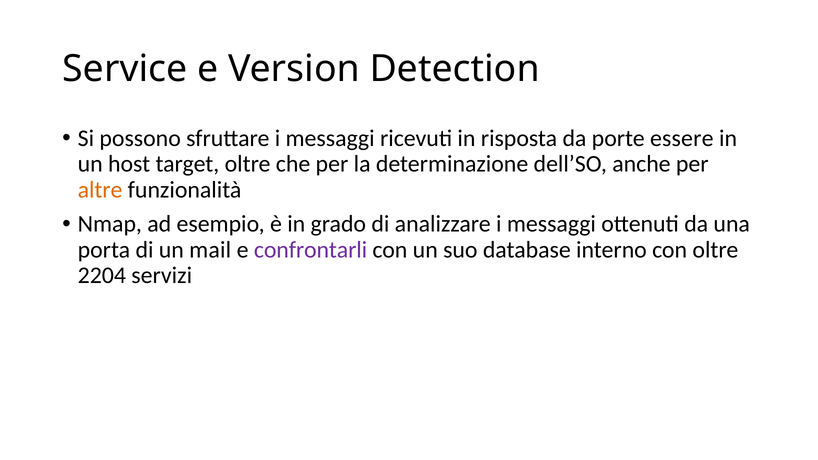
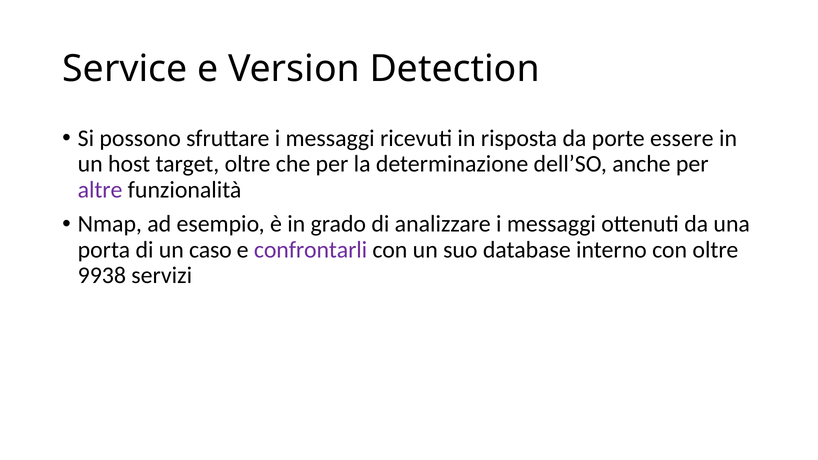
altre colour: orange -> purple (100, 190)
mail: mail -> caso (210, 250)
2204: 2204 -> 9938 (102, 276)
